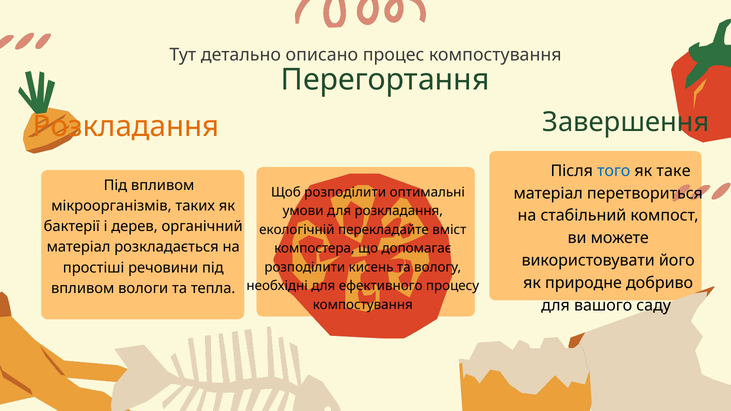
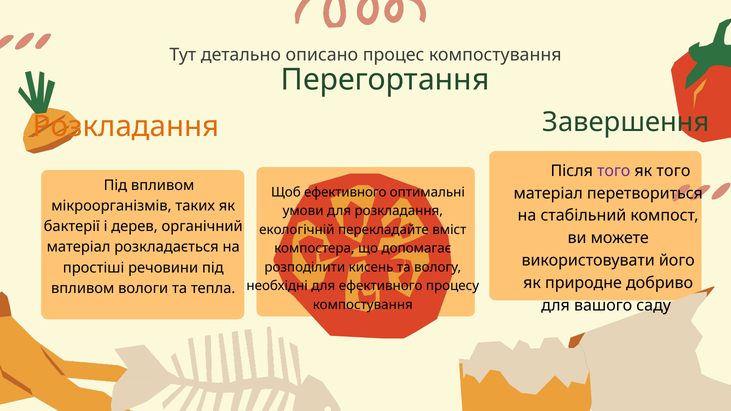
того colour: blue -> purple (614, 171)
як таке: таке -> того (673, 171)
Щоб розподілити: розподілити -> ефективного (345, 192)
